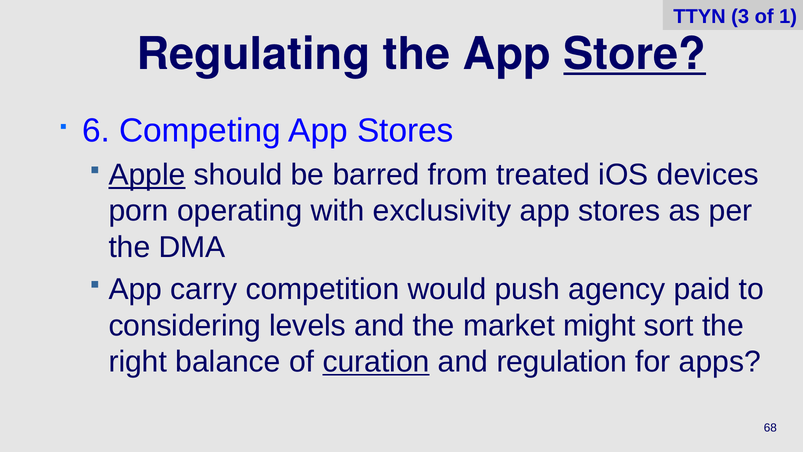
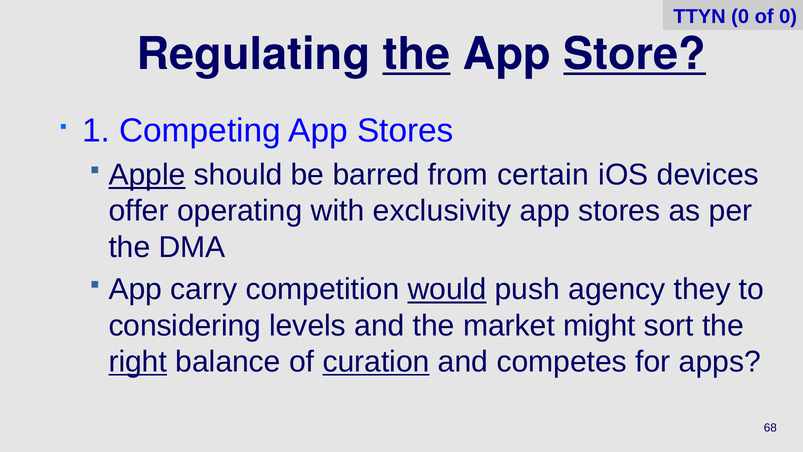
TTYN 3: 3 -> 0 (740, 16)
of 1: 1 -> 0 (788, 16)
the underline: none -> present (417, 54)
6: 6 -> 1 (96, 131)
treated: treated -> certain (543, 175)
porn: porn -> offer (139, 211)
would underline: none -> present (447, 289)
paid: paid -> they (702, 289)
right underline: none -> present (138, 361)
regulation: regulation -> competes (562, 361)
